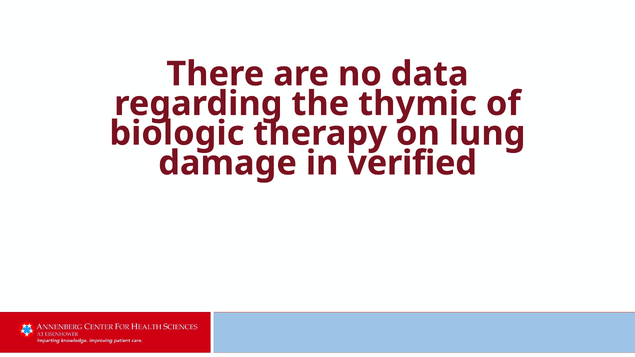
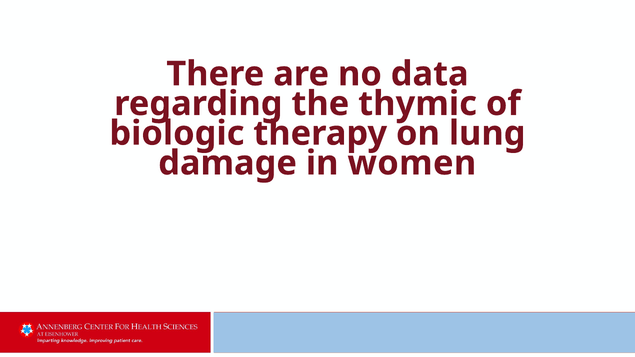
verified: verified -> women (412, 163)
